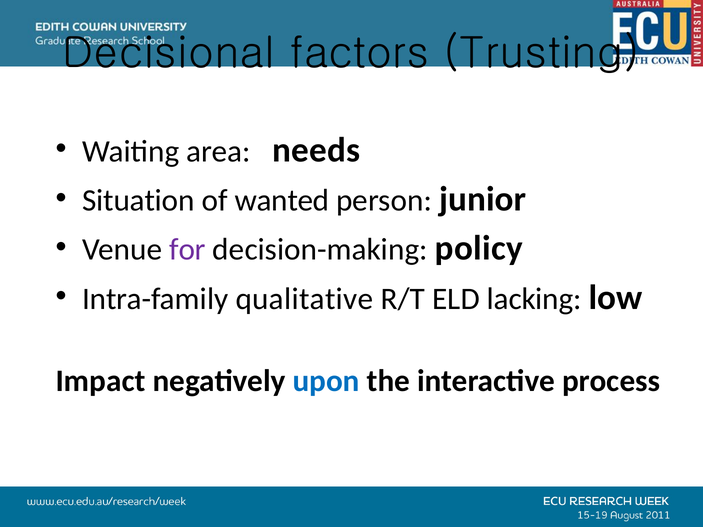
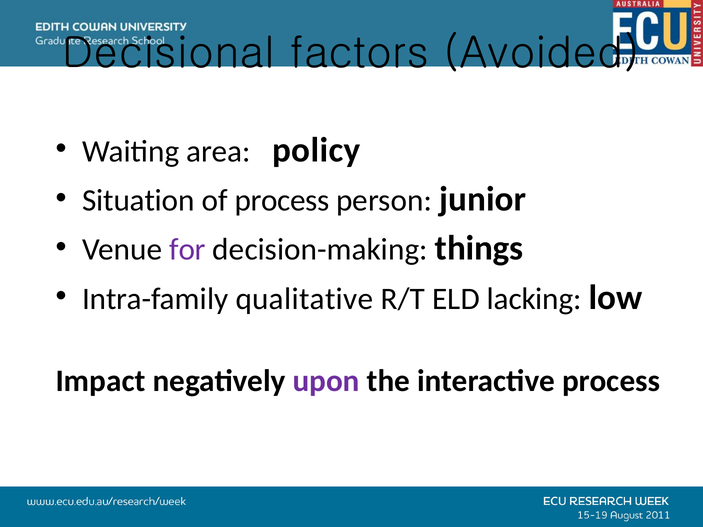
Trusting: Trusting -> Avoided (542, 53)
needs: needs -> policy (316, 150)
of wanted: wanted -> process (282, 201)
policy: policy -> things (479, 249)
upon colour: blue -> purple (326, 381)
